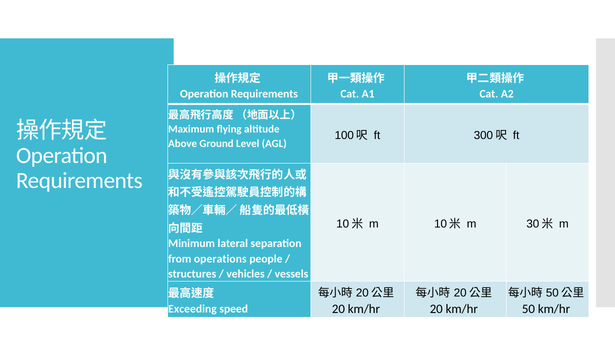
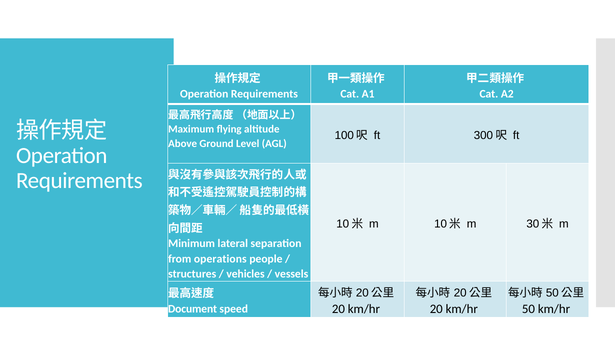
Exceeding: Exceeding -> Document (193, 309)
